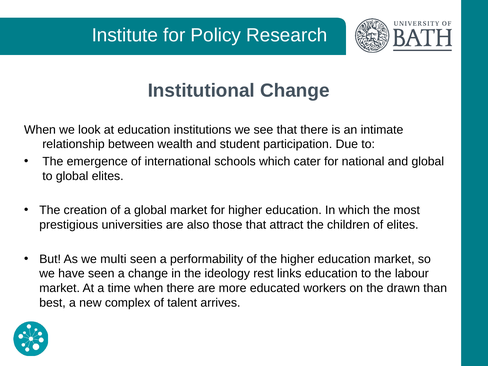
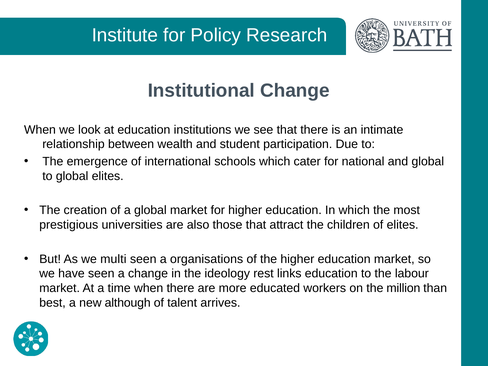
performability: performability -> organisations (207, 259)
drawn: drawn -> million (403, 288)
complex: complex -> although (128, 303)
